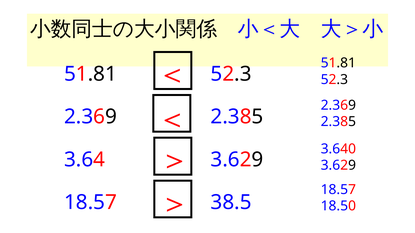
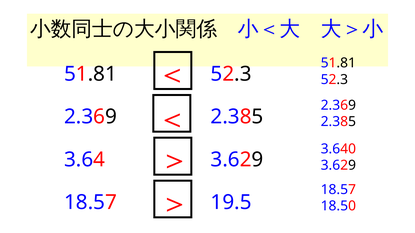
38.5: 38.5 -> 19.5 (231, 203)
